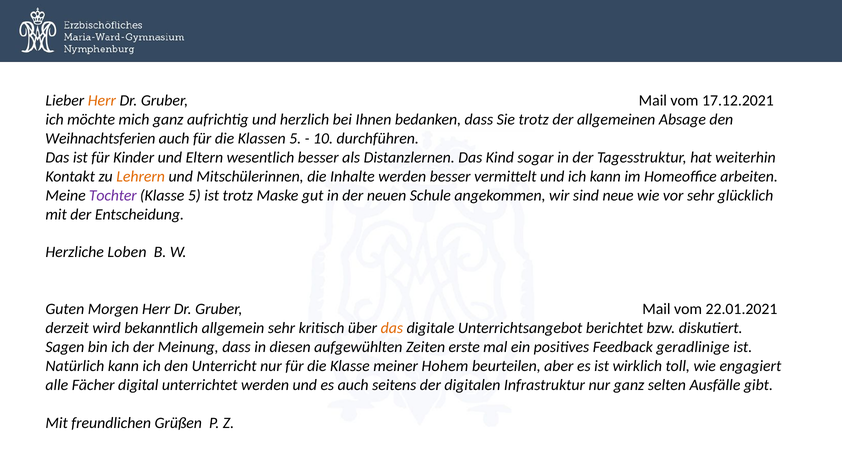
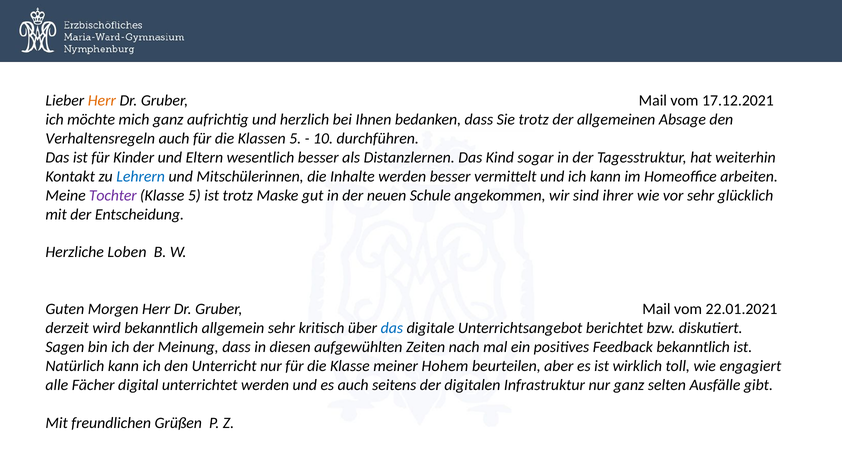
Weihnachtsferien: Weihnachtsferien -> Verhaltensregeln (100, 138)
Lehrern colour: orange -> blue (141, 176)
neue: neue -> ihrer (618, 195)
das colour: orange -> blue (392, 328)
erste: erste -> nach (464, 347)
Feedback geradlinige: geradlinige -> bekanntlich (693, 347)
